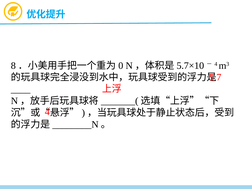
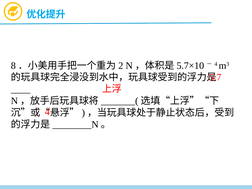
0: 0 -> 2 (121, 66)
